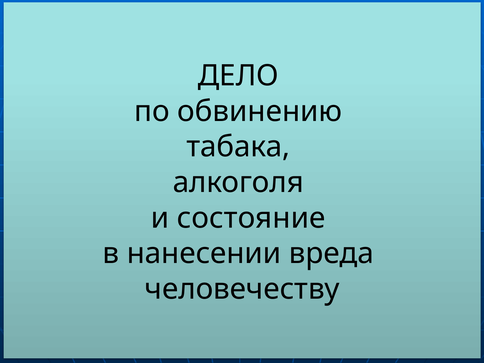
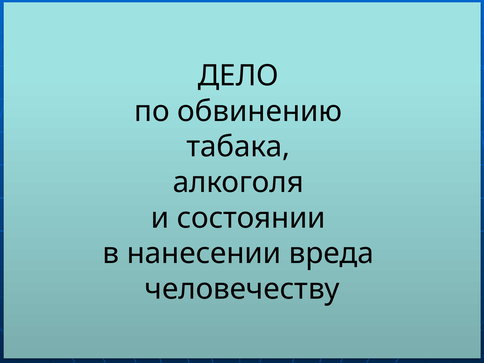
состояние: состояние -> состоянии (251, 218)
